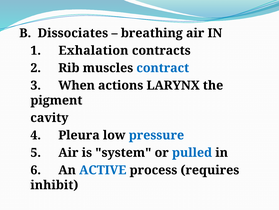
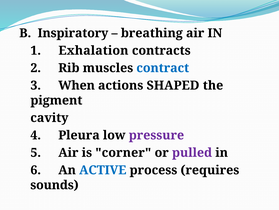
Dissociates: Dissociates -> Inspiratory (73, 33)
LARYNX: LARYNX -> SHAPED (173, 85)
pressure colour: blue -> purple (156, 135)
system: system -> corner (123, 152)
pulled colour: blue -> purple (192, 152)
inhibit: inhibit -> sounds (54, 184)
